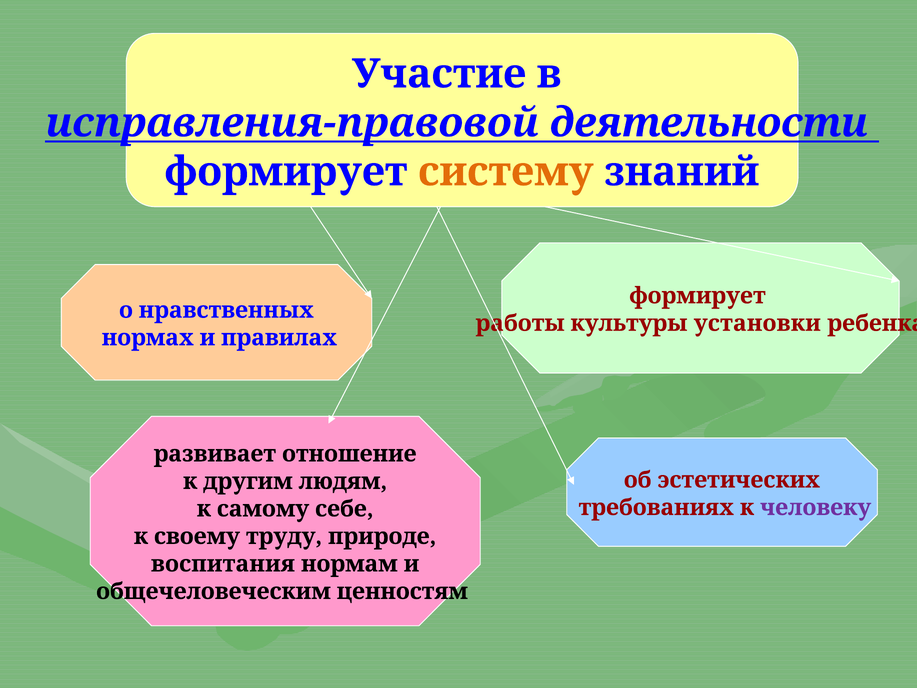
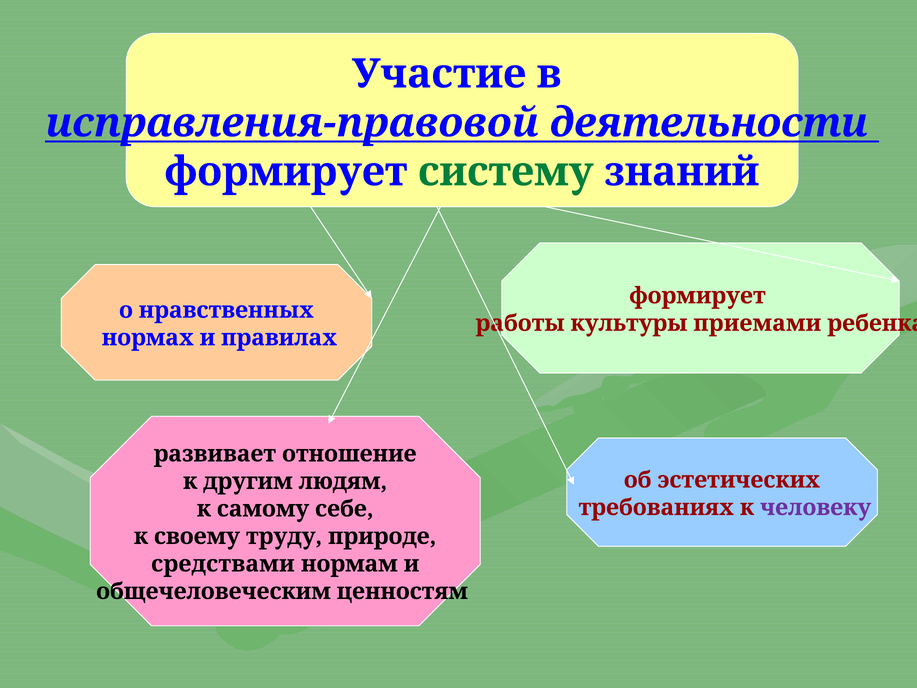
систему colour: orange -> green (506, 172)
установки: установки -> приемами (757, 323)
воспитания: воспитания -> средствами (223, 564)
